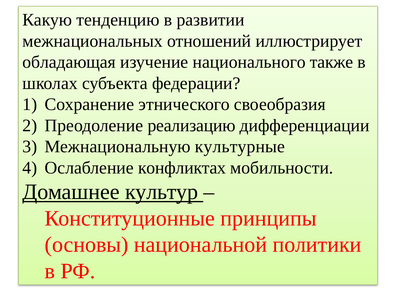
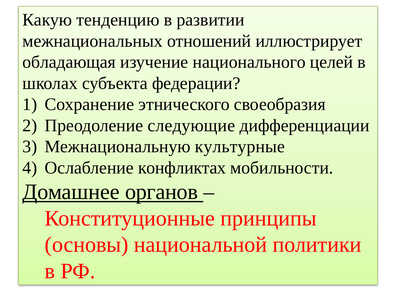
также: также -> целей (331, 62)
реализацию: реализацию -> следующие (191, 126)
культур: культур -> органов (162, 192)
